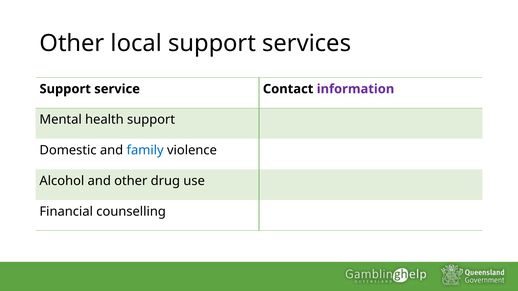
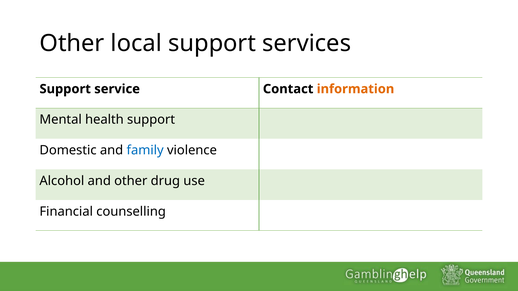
information colour: purple -> orange (356, 89)
